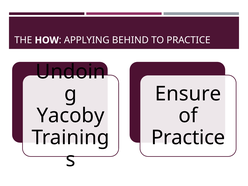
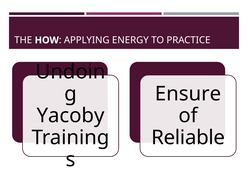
BEHIND: BEHIND -> ENERGY (130, 40)
Practice: Practice -> Reliable (188, 138)
